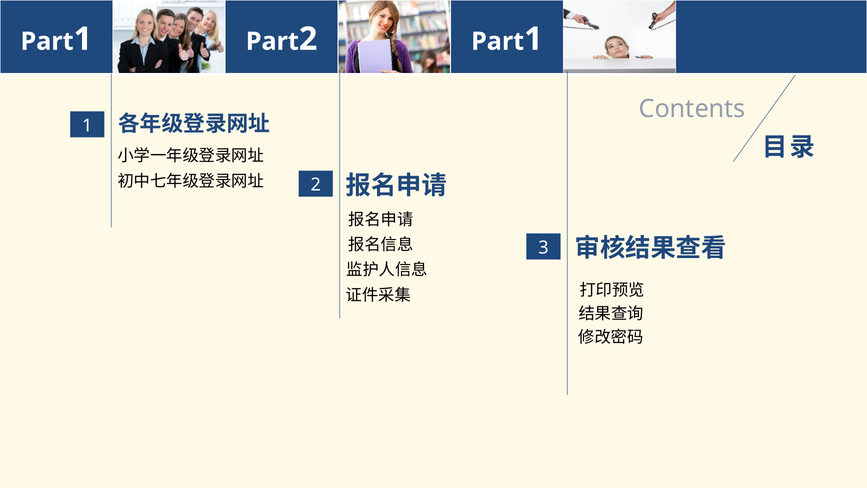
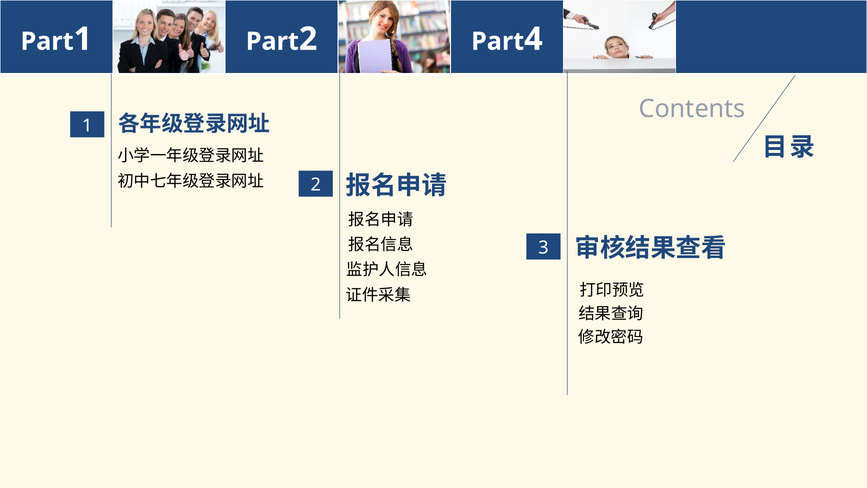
1: 1 -> 4 (533, 39)
